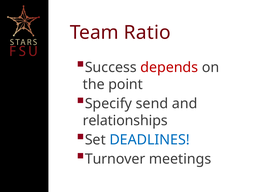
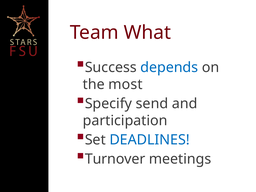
Ratio: Ratio -> What (147, 33)
depends colour: red -> blue (169, 67)
point: point -> most (125, 84)
relationships: relationships -> participation (125, 121)
